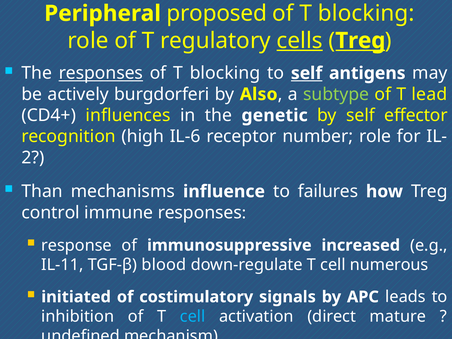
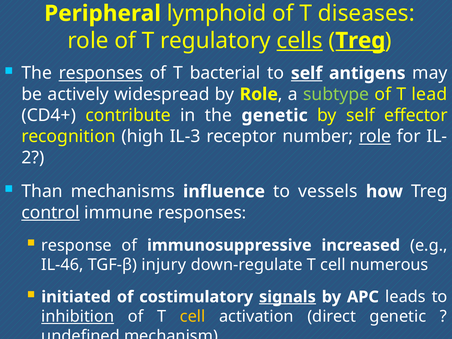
proposed: proposed -> lymphoid (217, 13)
blocking: blocking -> diseases (366, 13)
blocking: blocking -> bacterial (225, 73)
burgdorferi: burgdorferi -> widespread (162, 94)
by Also: Also -> Role (259, 94)
influences: influences -> contribute (128, 115)
IL-6: IL-6 -> IL-3 (185, 137)
role underline: none -> present (375, 137)
failures: failures -> vessels (328, 191)
control underline: none -> present (51, 213)
IL-11: IL-11 -> IL-46 (62, 265)
blood: blood -> injury (164, 265)
signals underline: none -> present (287, 297)
inhibition underline: none -> present (78, 316)
cell colour: light blue -> yellow (193, 316)
direct mature: mature -> genetic (398, 316)
